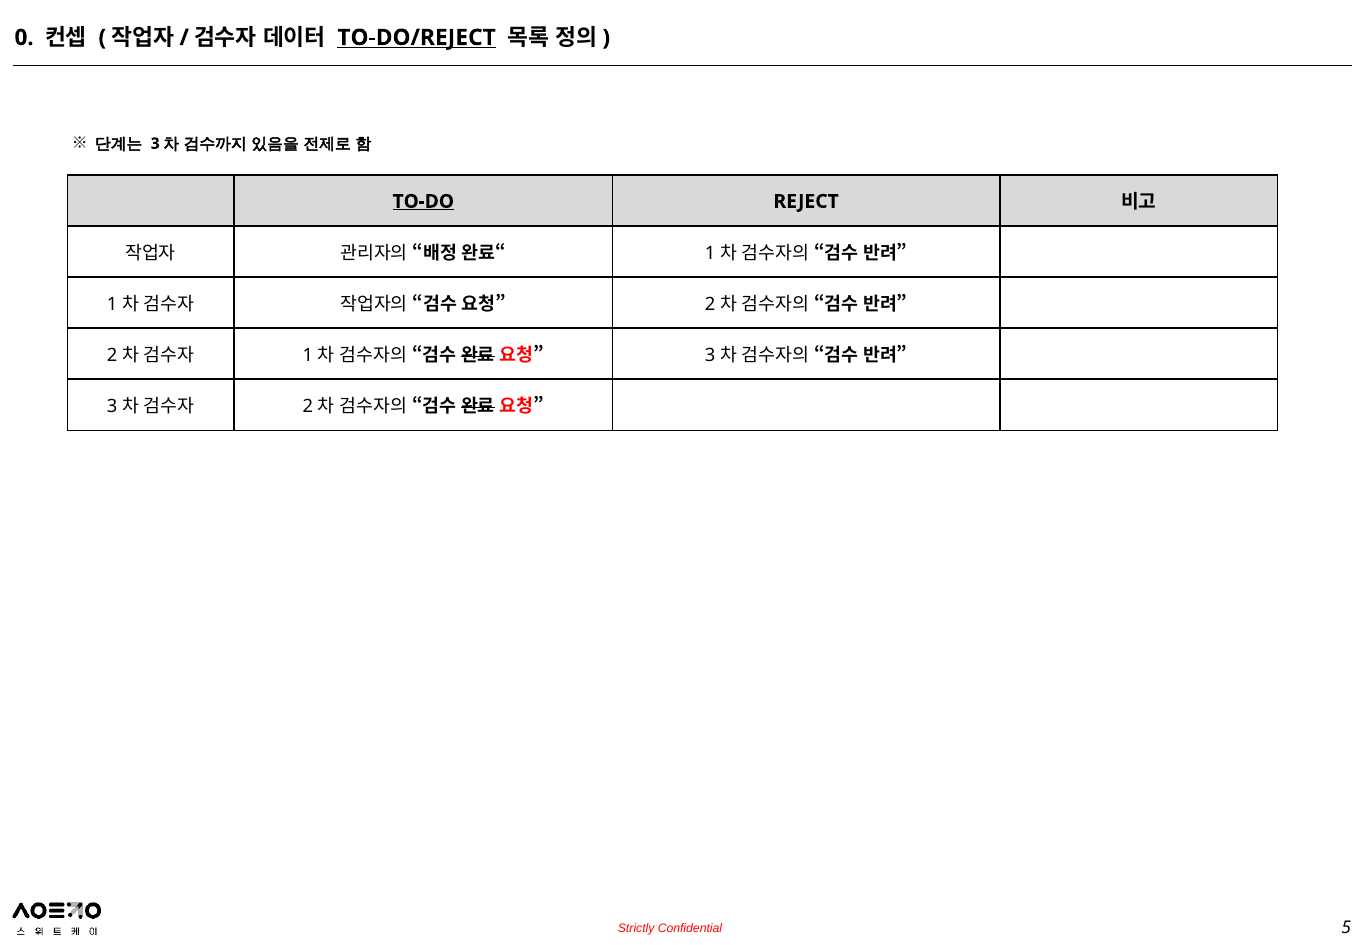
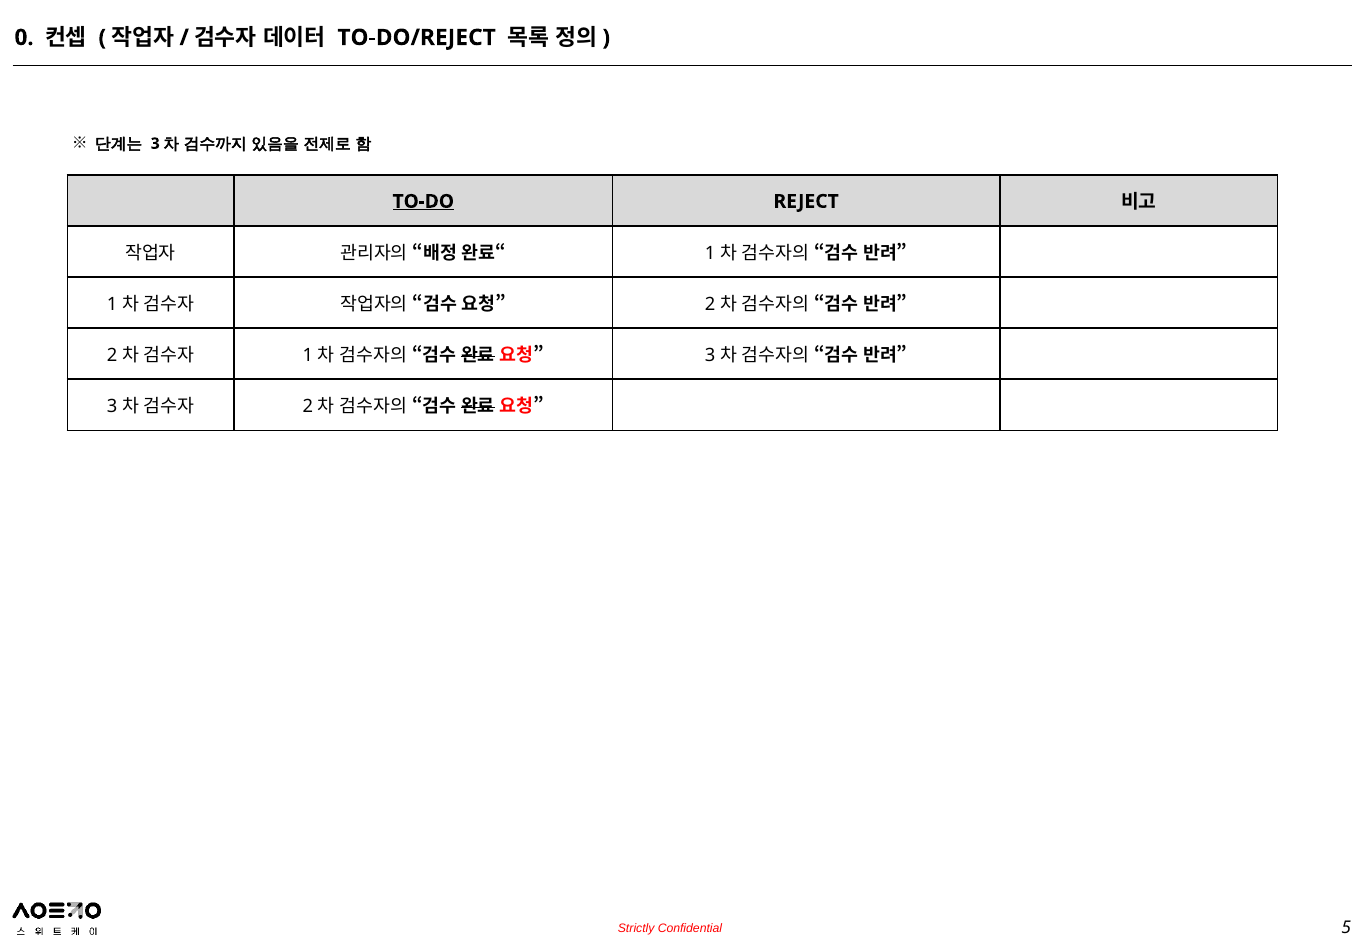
TO-DO/REJECT underline: present -> none (417, 38)
